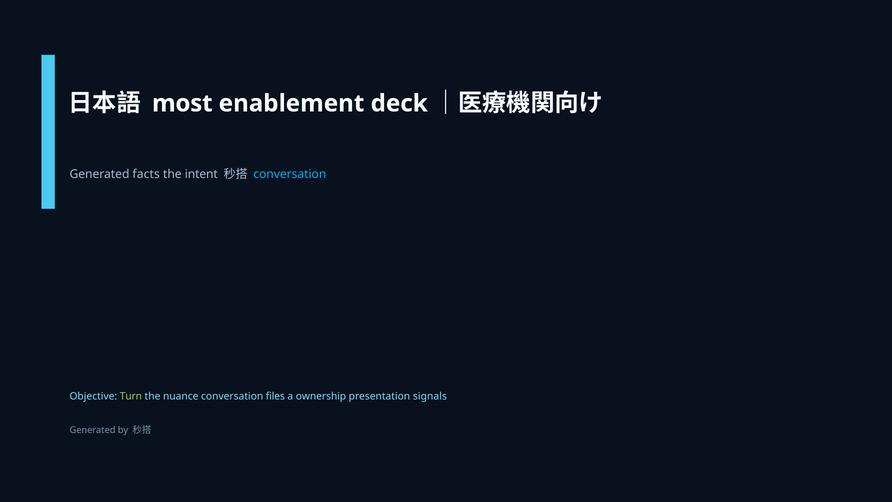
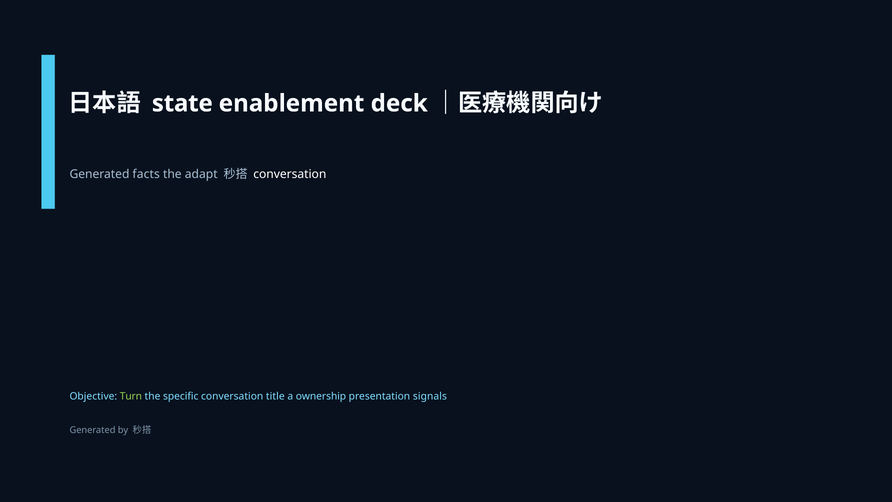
most: most -> state (182, 103)
intent: intent -> adapt (201, 174)
conversation colour: light blue -> white (290, 174)
nuance: nuance -> specific (181, 396)
files: files -> title (275, 396)
